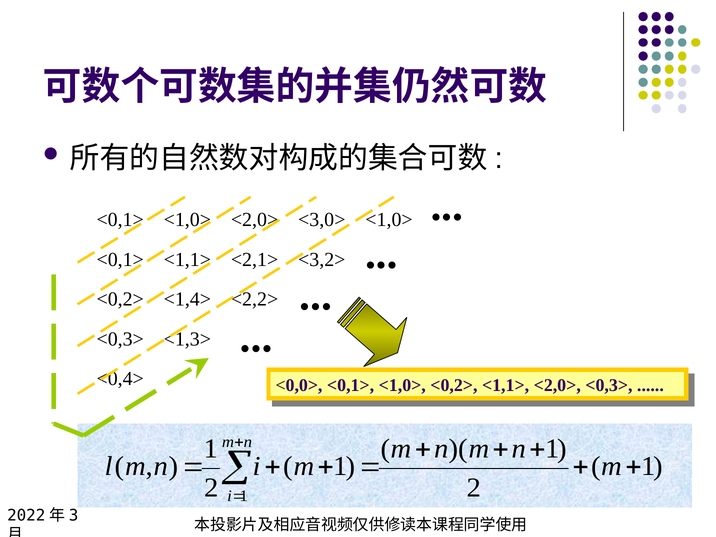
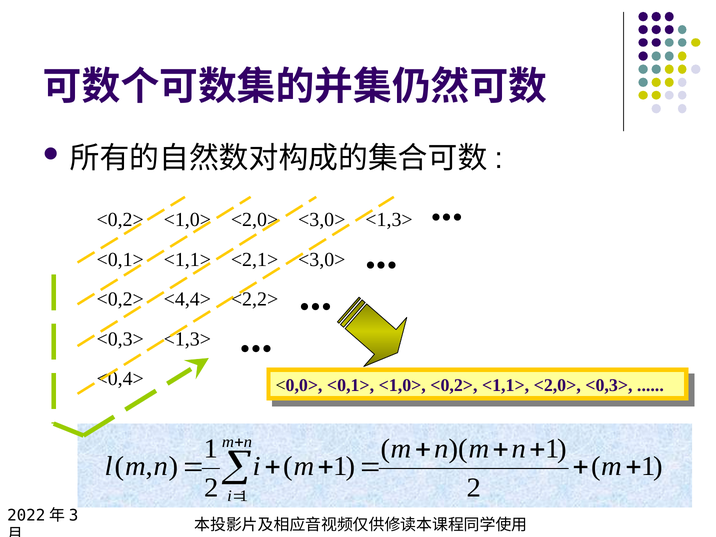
<0,1>: <0,1> -> <0,2> (120, 220)
<3,0> <1,0>: <1,0> -> <1,3> (389, 220)
<2,1> <3,2>: <3,2> -> <3,0> (322, 260)
<1,4>: <1,4> -> <4,4> (187, 299)
